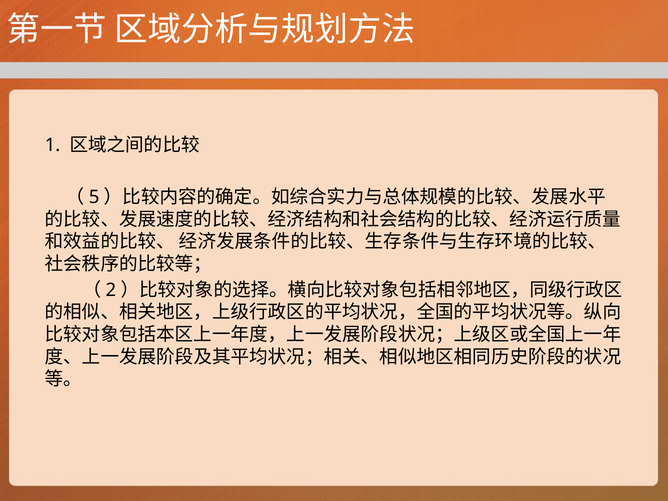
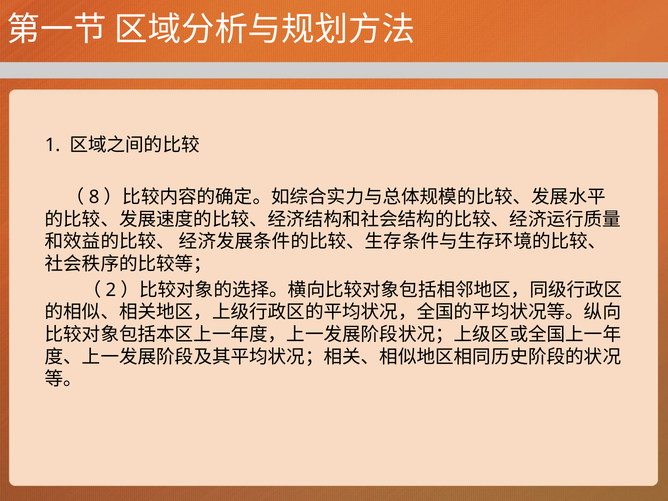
5: 5 -> 8 (94, 197)
